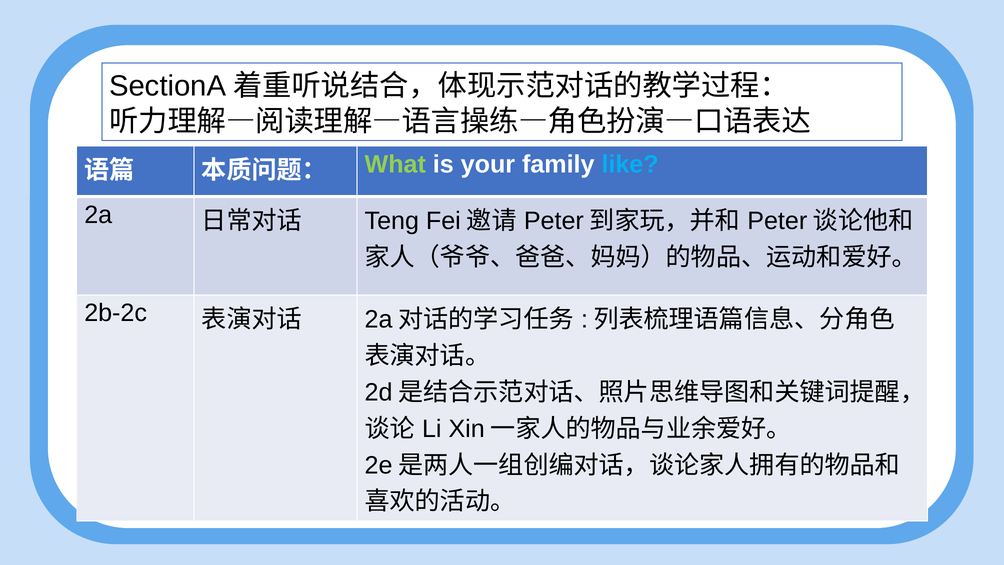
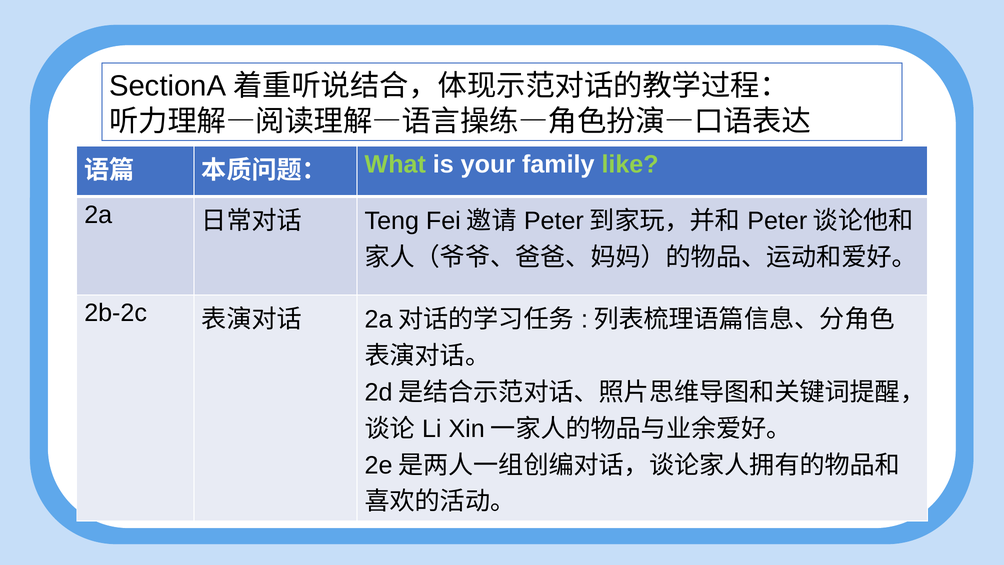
like colour: light blue -> light green (630, 164)
